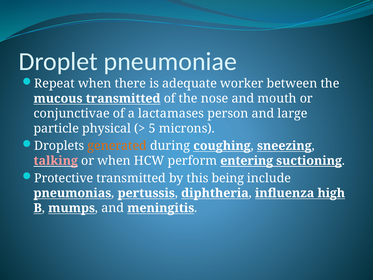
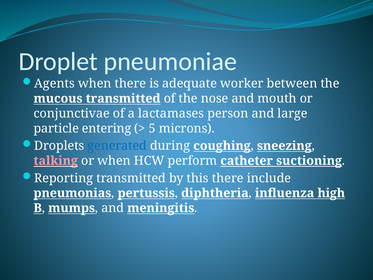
Repeat: Repeat -> Agents (54, 84)
physical: physical -> entering (107, 128)
generated colour: orange -> blue (117, 146)
entering: entering -> catheter (247, 161)
Protective: Protective -> Reporting (64, 178)
this being: being -> there (228, 178)
